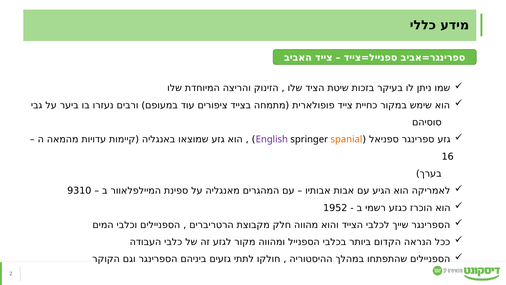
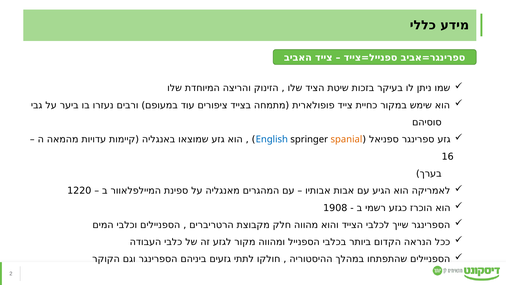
English colour: purple -> blue (272, 139)
9310: 9310 -> 1220 (79, 191)
1952: 1952 -> 1908 (335, 208)
